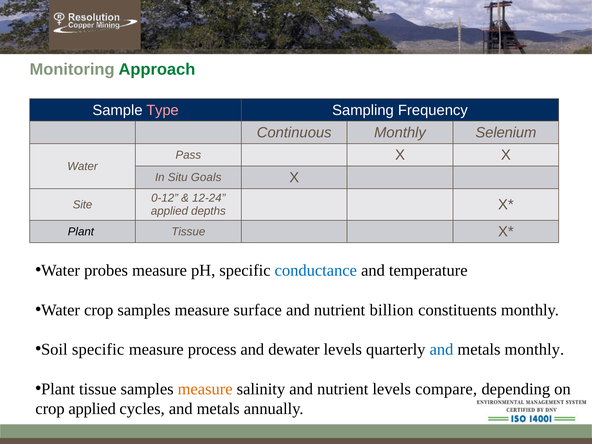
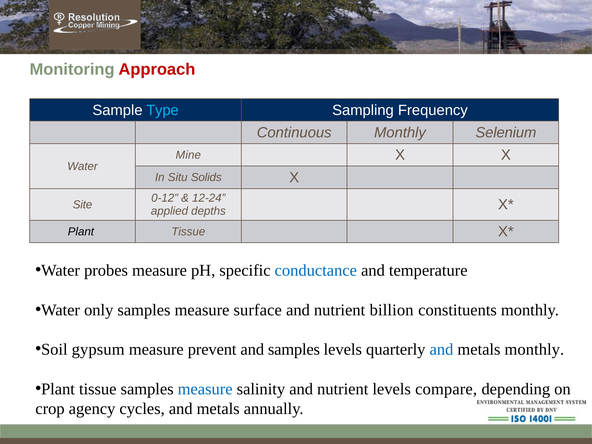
Approach colour: green -> red (157, 69)
Type colour: pink -> light blue (163, 110)
Pass: Pass -> Mine (188, 155)
Goals: Goals -> Solids (206, 177)
Water crop: crop -> only (99, 310)
Soil specific: specific -> gypsum (98, 349)
process: process -> prevent (212, 349)
and dewater: dewater -> samples (294, 349)
measure colour: orange -> blue (205, 389)
crop applied: applied -> agency (92, 409)
